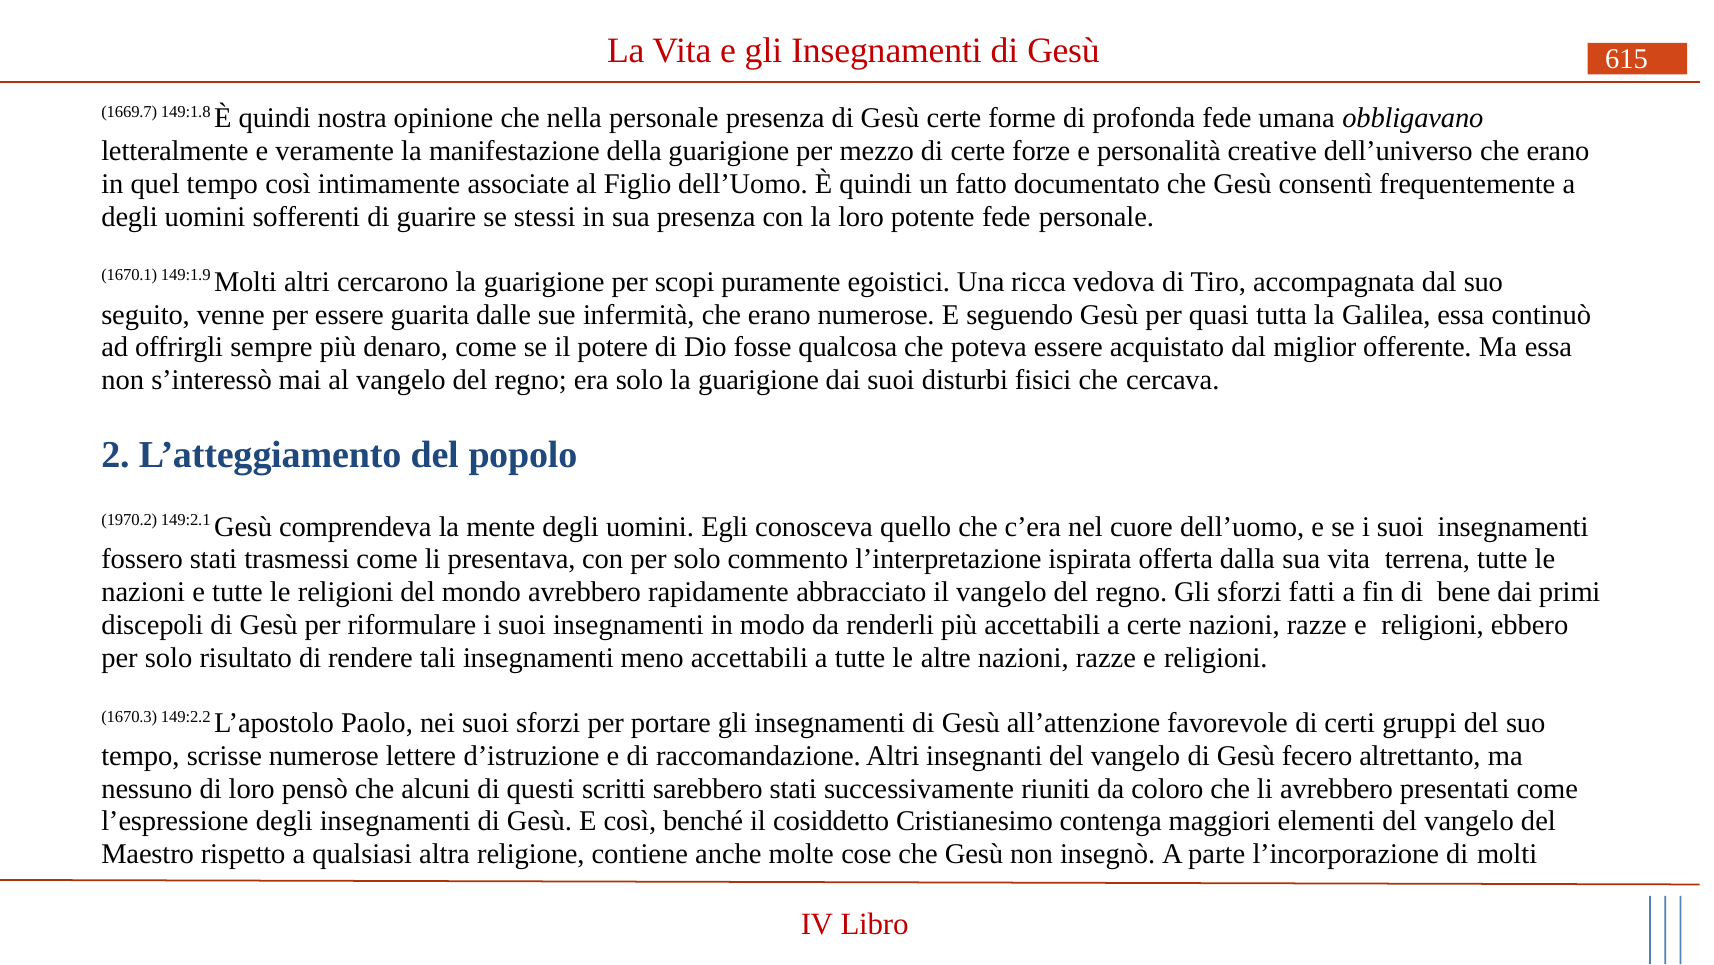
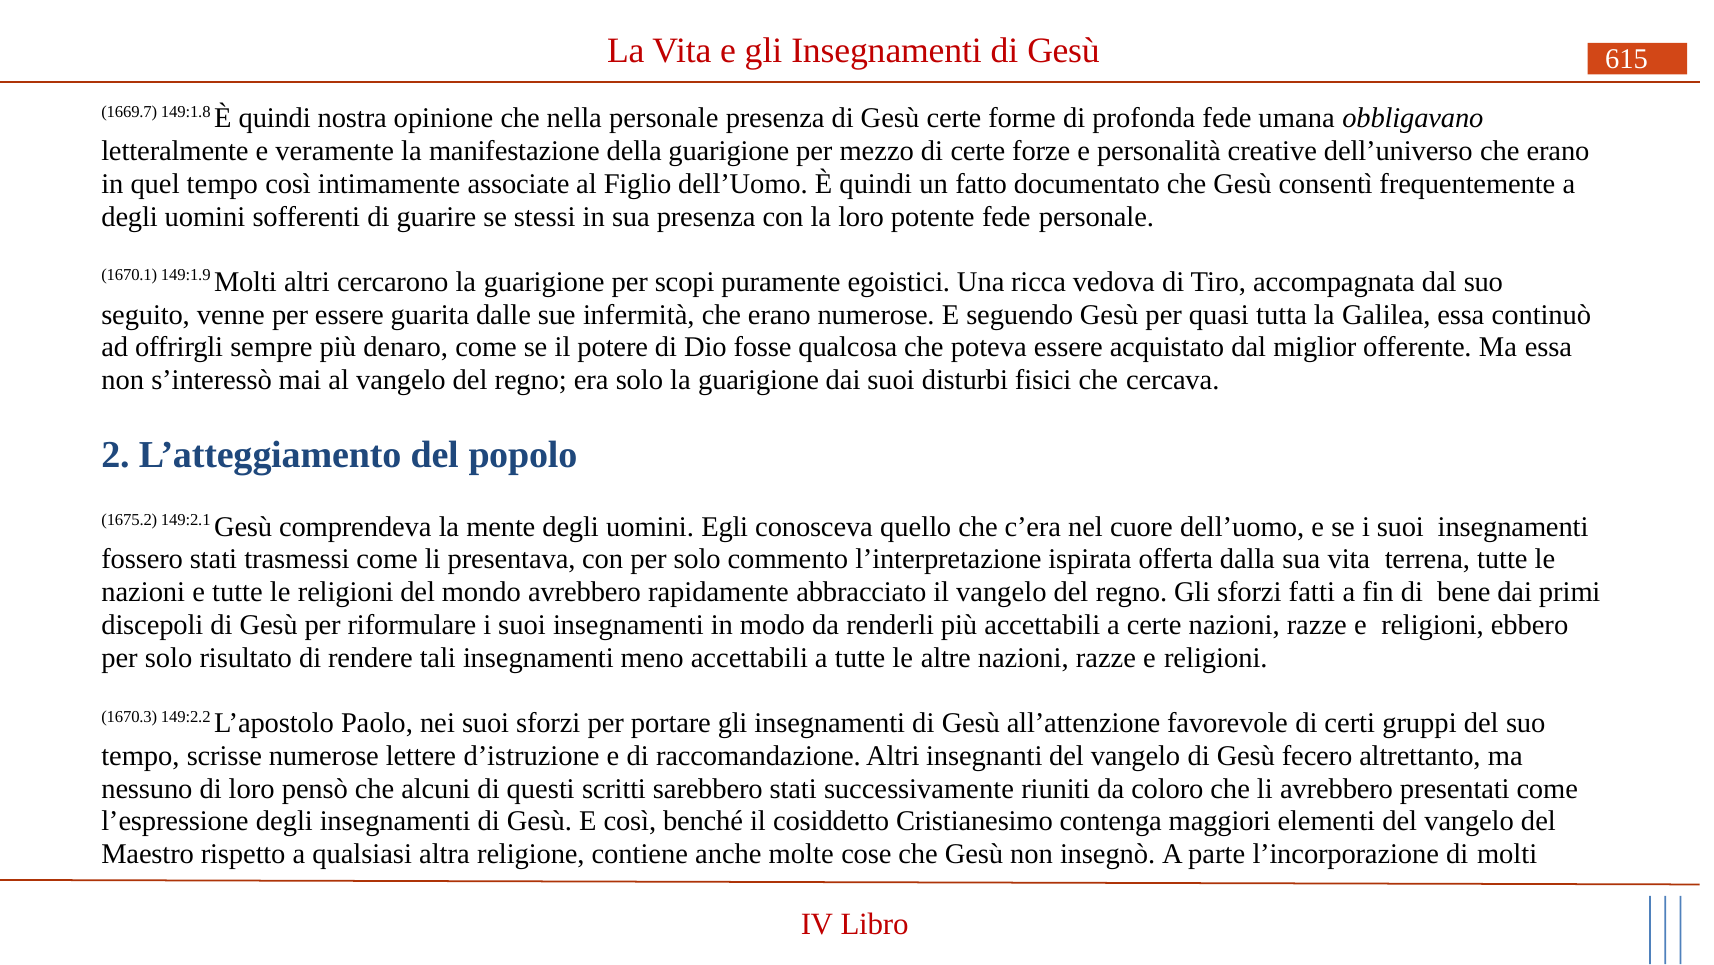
1970.2: 1970.2 -> 1675.2 (129, 520)
